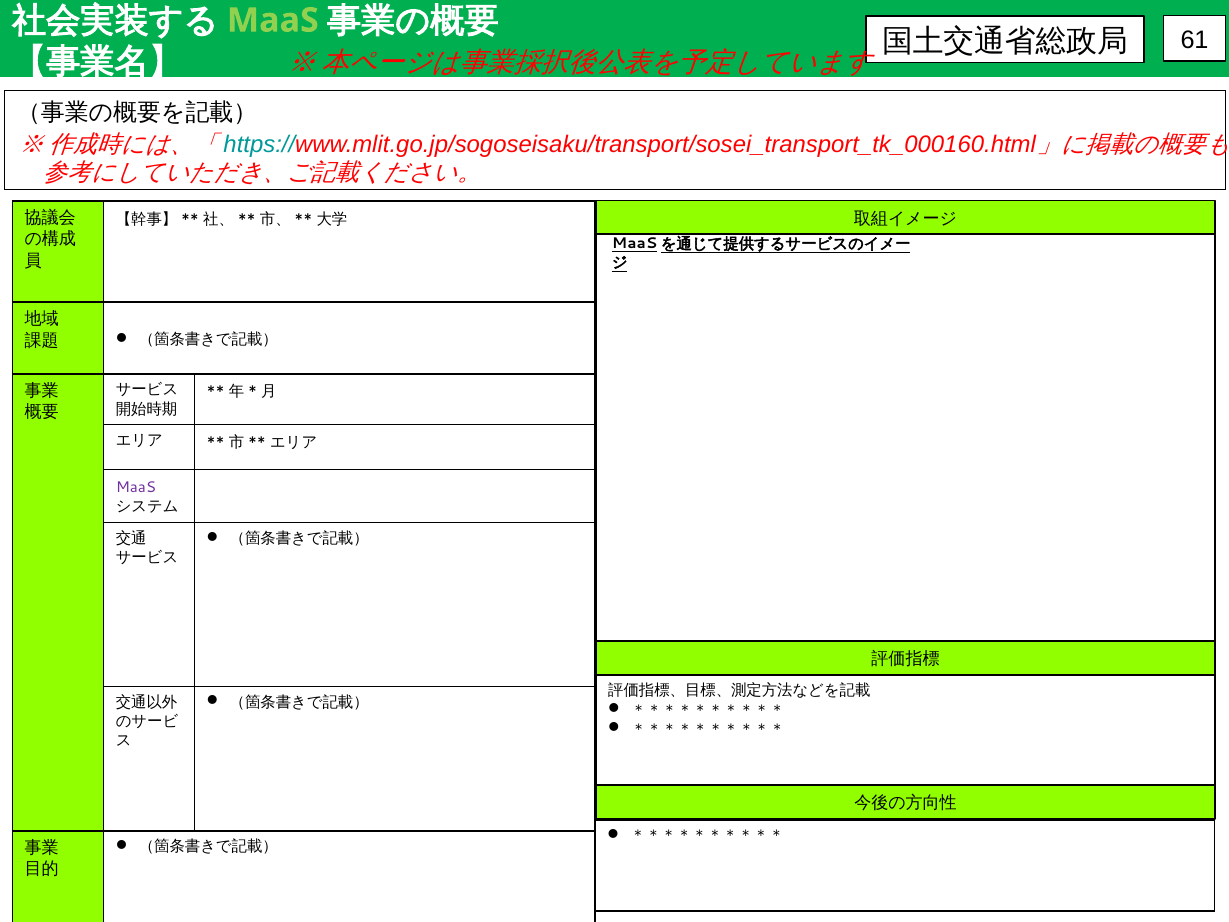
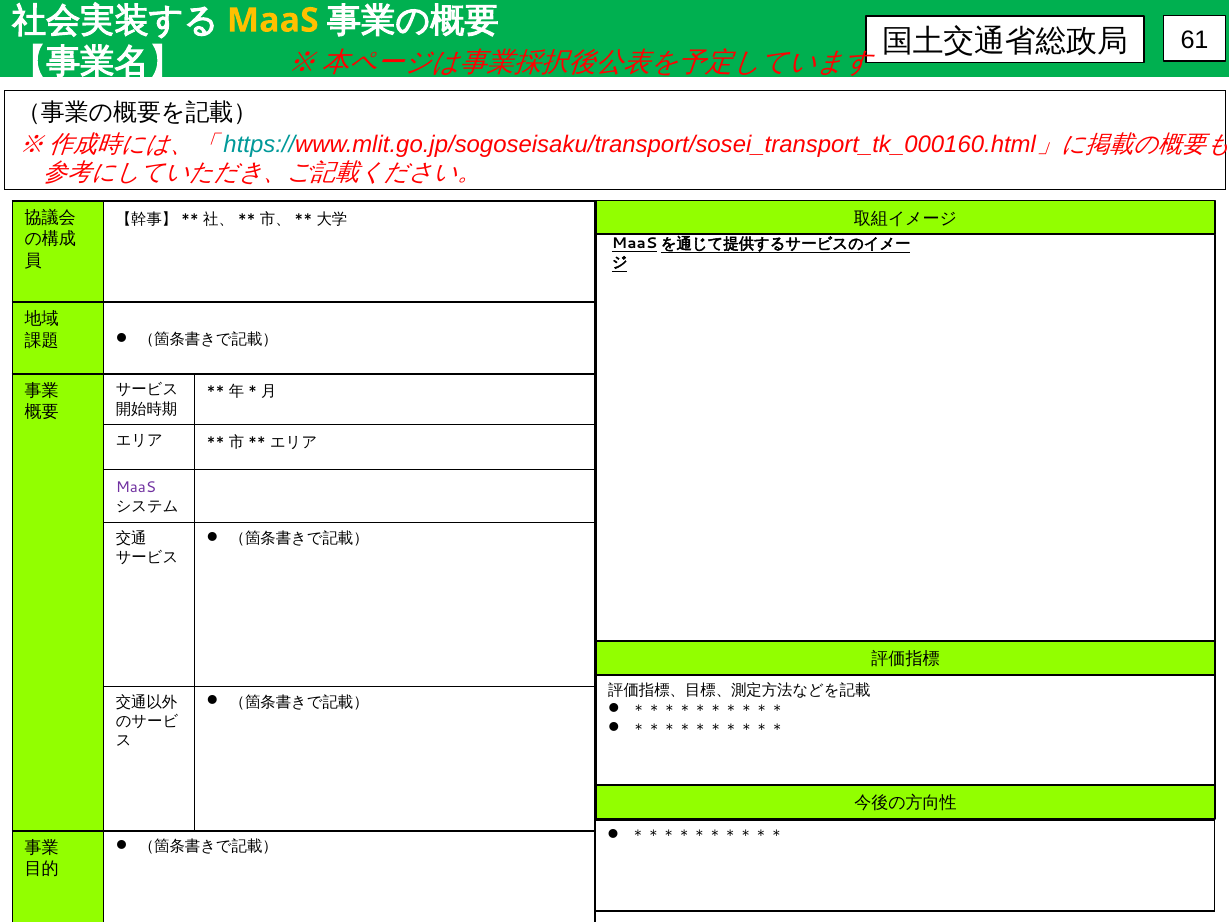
MaaS colour: light green -> yellow (273, 20)
